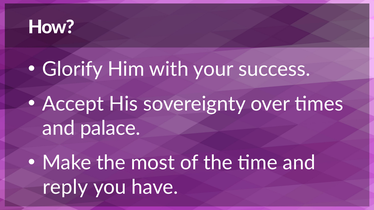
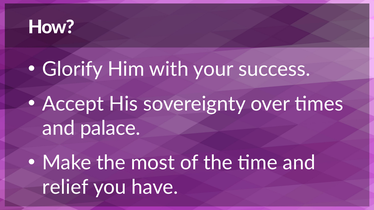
reply: reply -> relief (65, 187)
